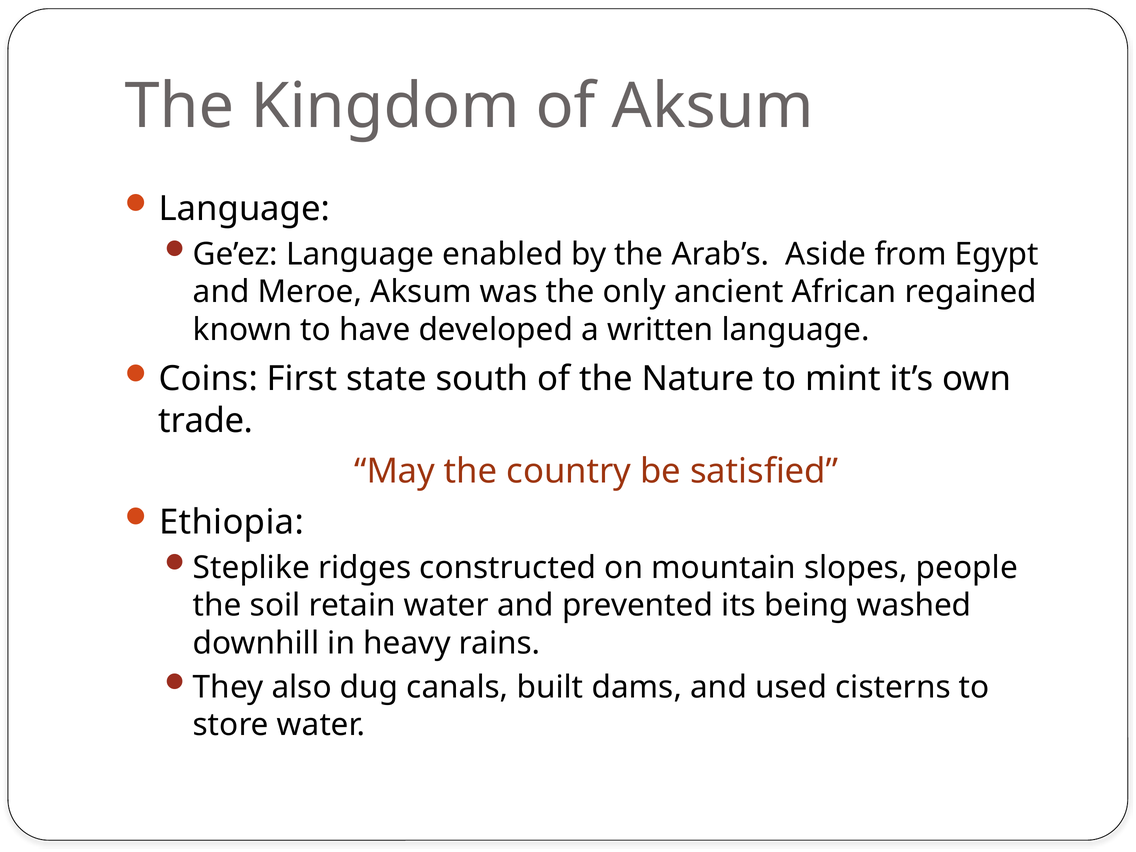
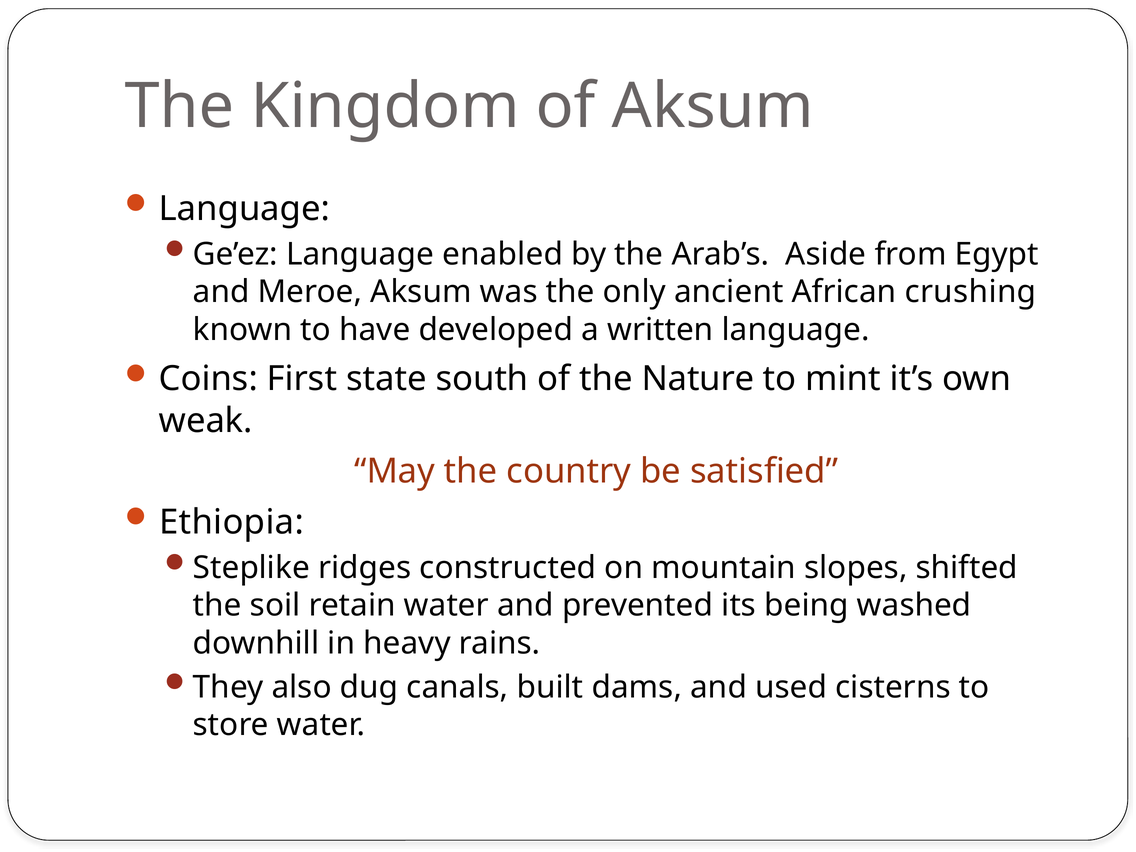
regained: regained -> crushing (970, 292)
trade: trade -> weak (206, 421)
people: people -> shifted (967, 568)
